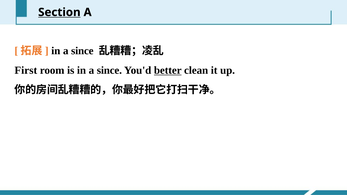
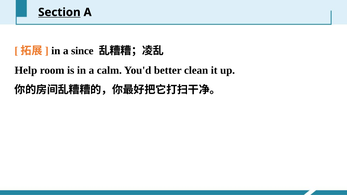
First: First -> Help (26, 70)
is in a since: since -> calm (109, 70)
better underline: present -> none (168, 70)
